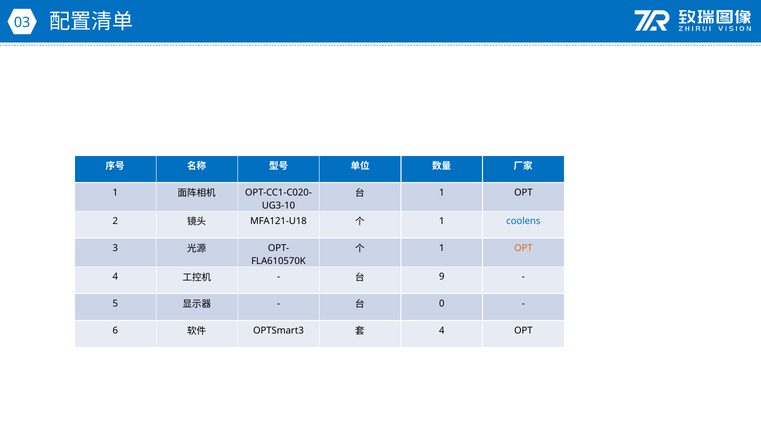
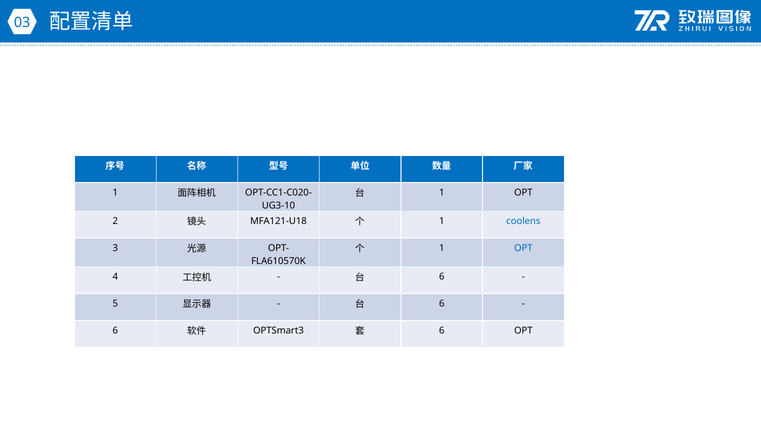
OPT colour: orange -> blue (523, 248)
9: 9 -> 6 (442, 277)
0: 0 -> 6 (442, 304)
4: 4 -> 6 (442, 330)
